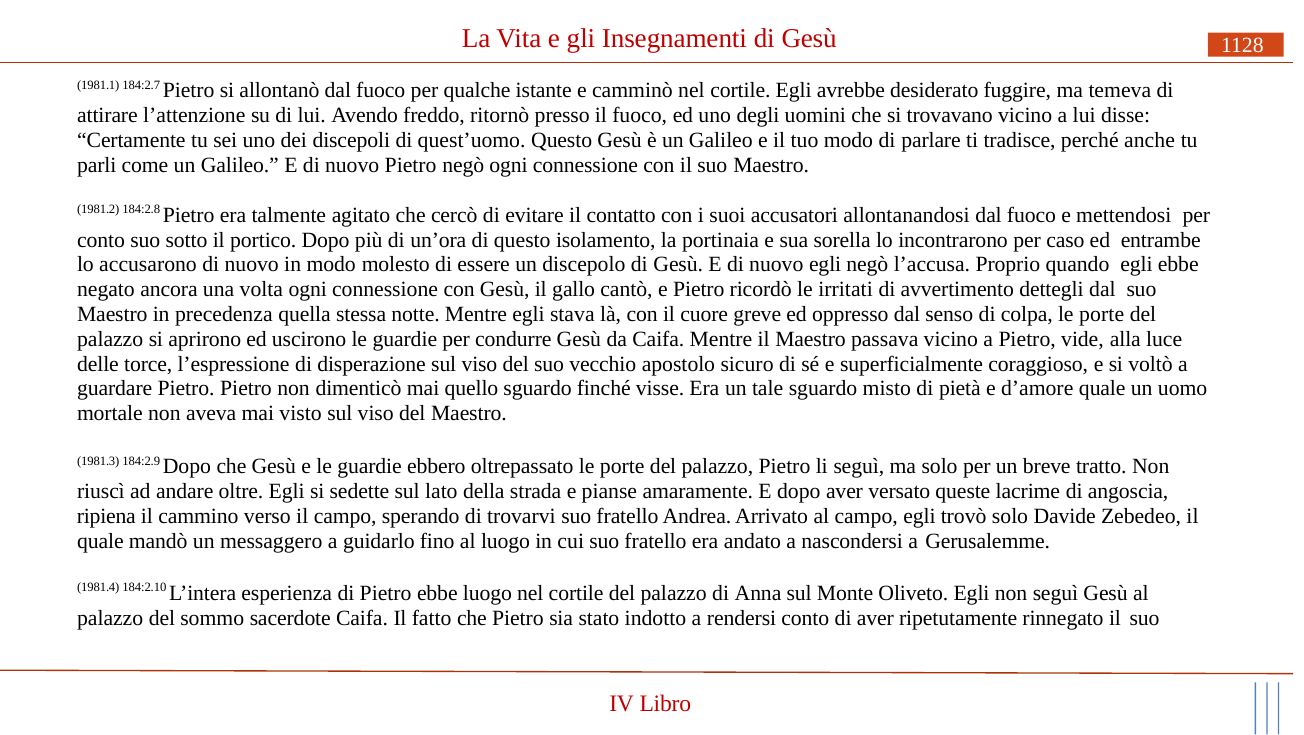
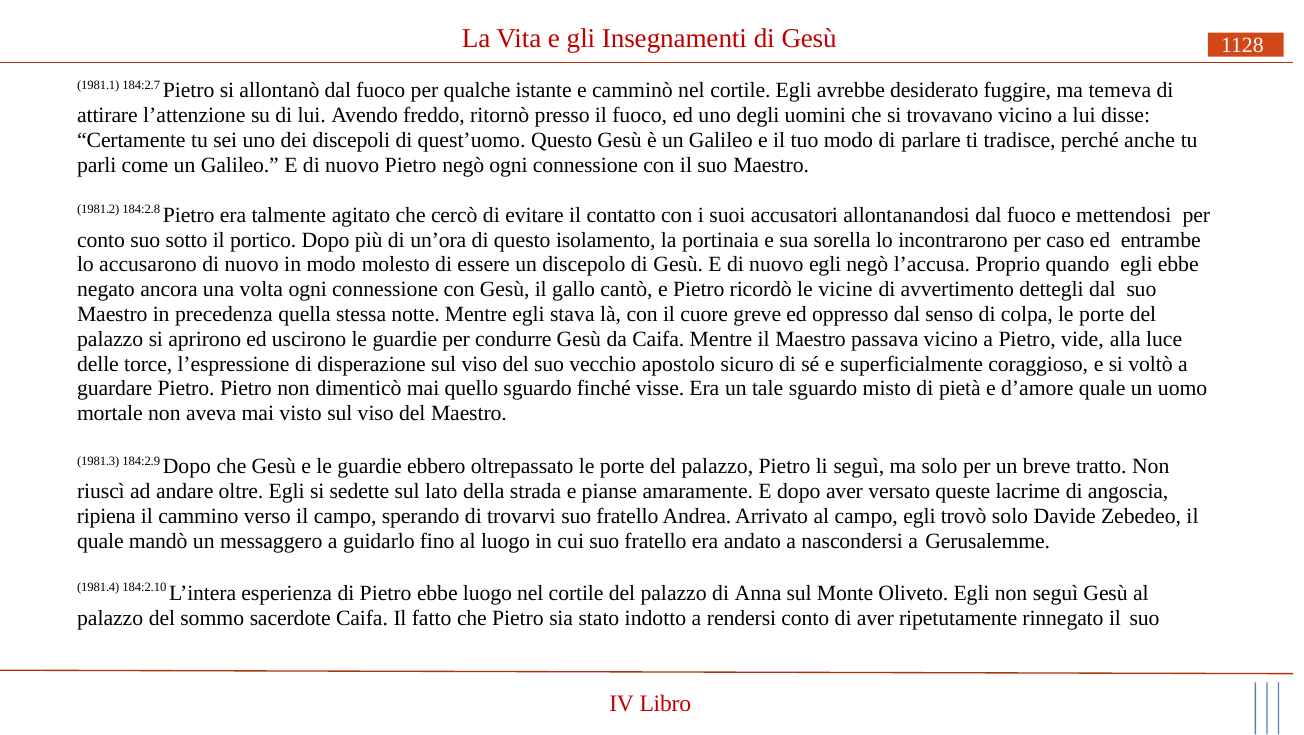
irritati: irritati -> vicine (845, 289)
